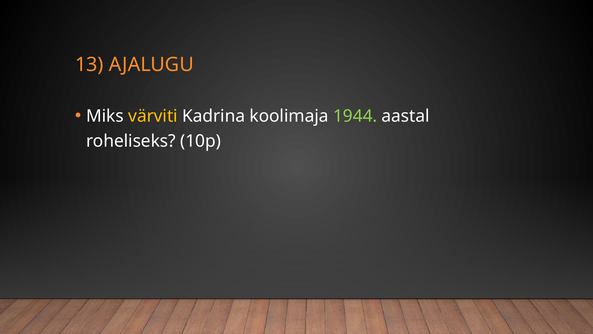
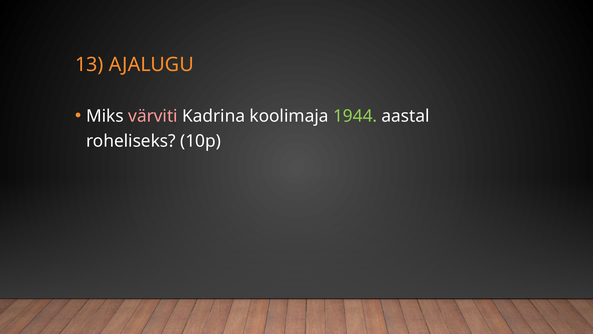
värviti colour: yellow -> pink (153, 116)
